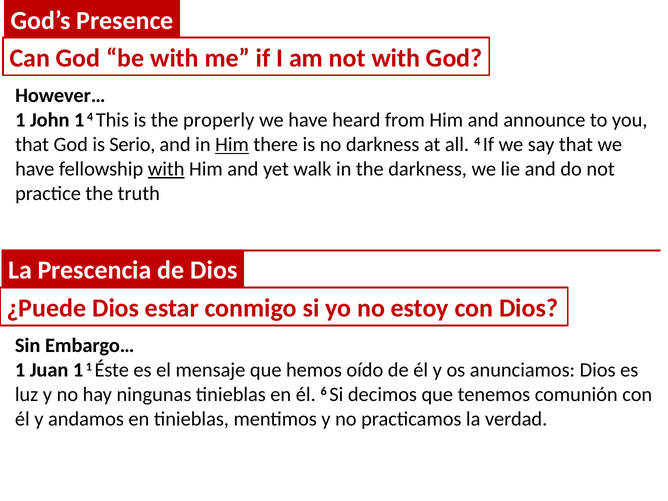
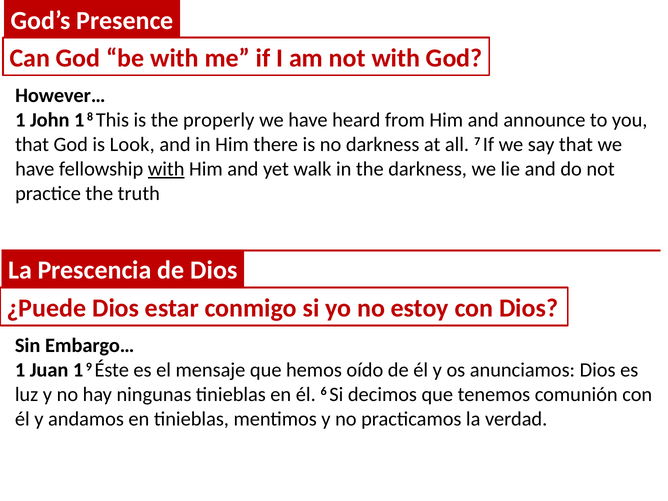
1 4: 4 -> 8 (90, 117)
Serio: Serio -> Look (132, 145)
Him underline: present -> none (232, 145)
all 4: 4 -> 7 (477, 141)
1 1: 1 -> 9 (89, 367)
